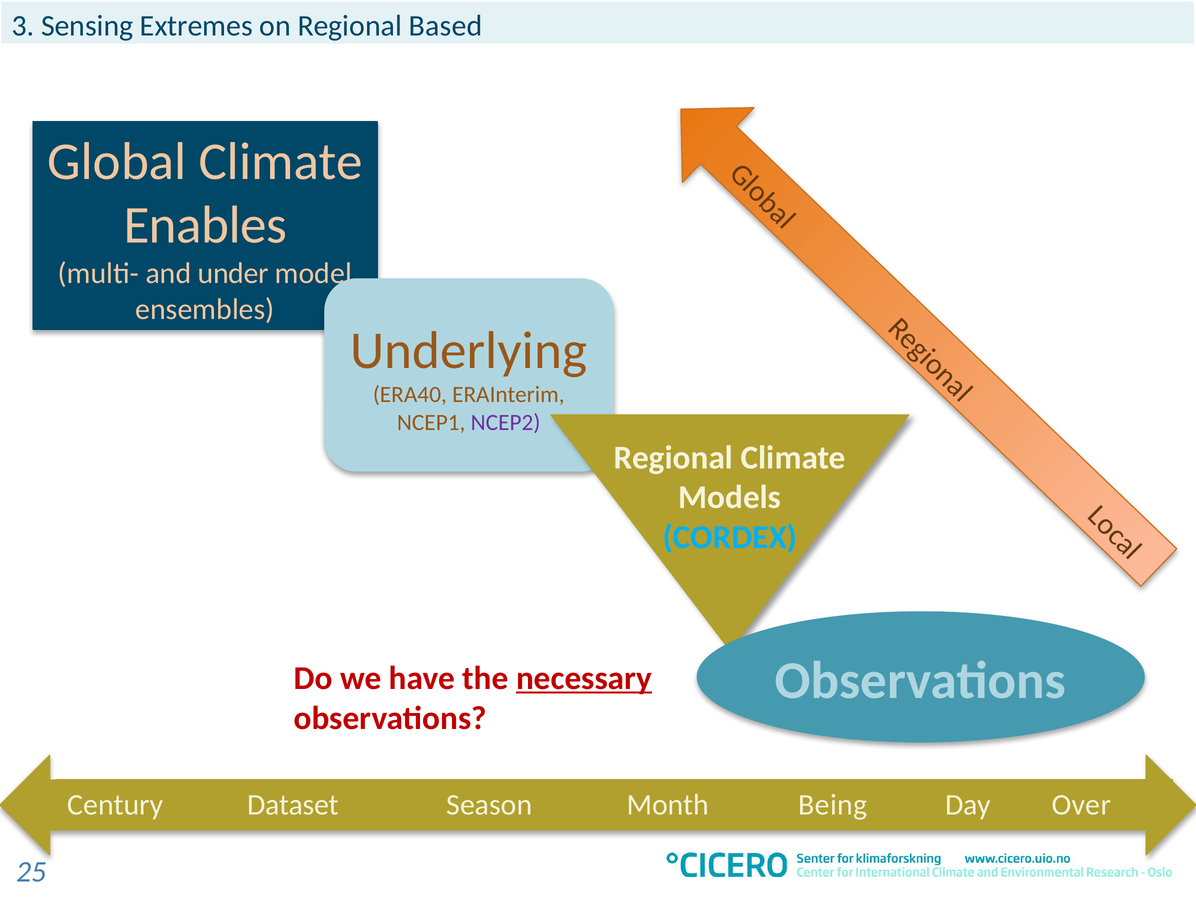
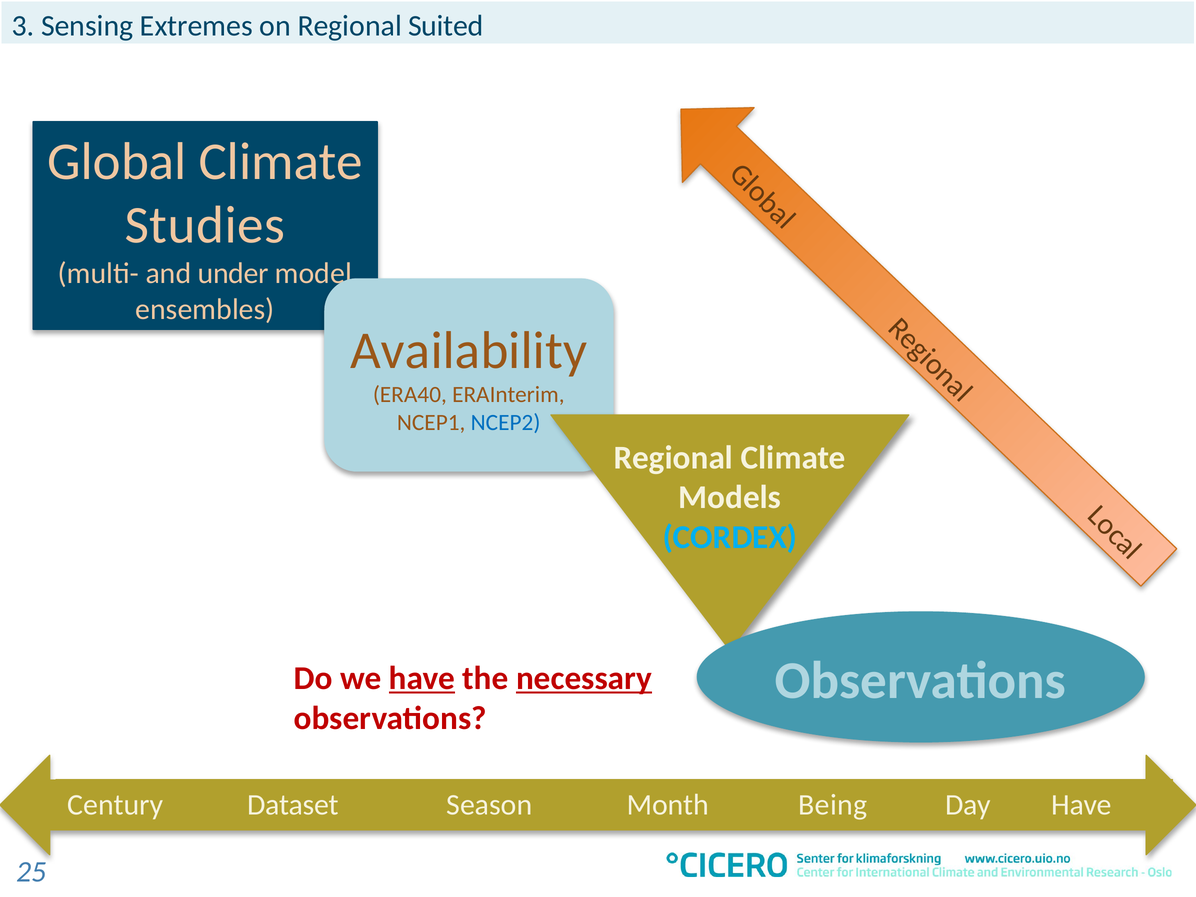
Based: Based -> Suited (446, 26)
Enables: Enables -> Studies (205, 225)
Underlying: Underlying -> Availability (469, 351)
NCEP2 colour: purple -> blue (506, 422)
have underline: none -> present (422, 678)
Day Over: Over -> Have (1081, 805)
